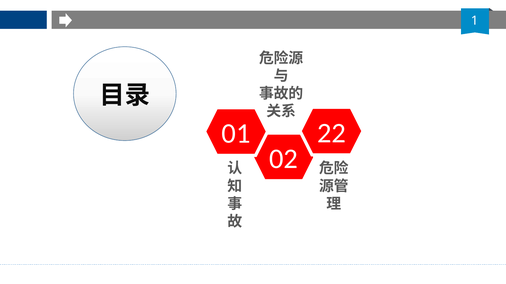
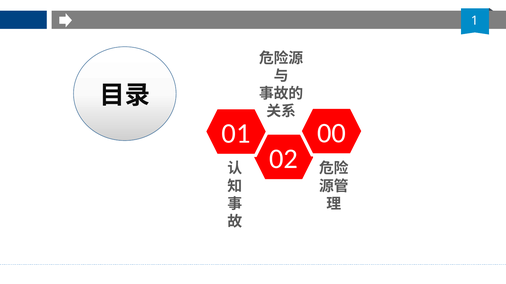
22: 22 -> 00 (332, 133)
